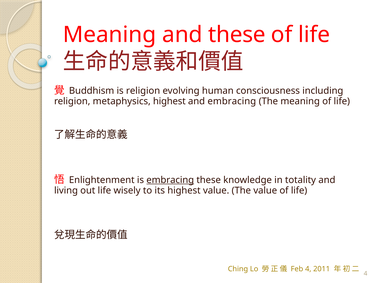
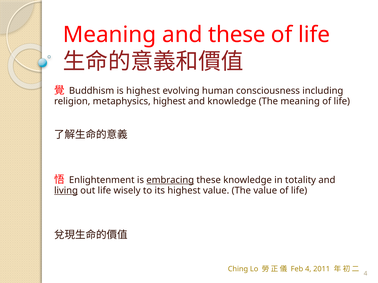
is religion: religion -> highest (143, 91)
and embracing: embracing -> knowledge (232, 101)
living underline: none -> present (66, 191)
